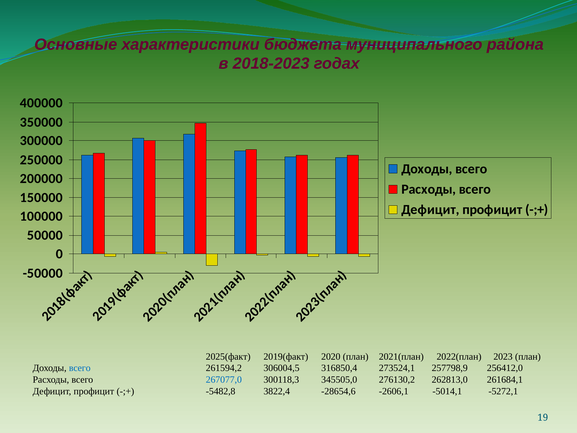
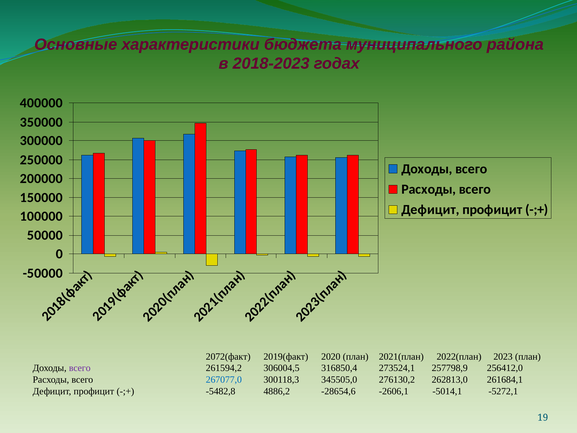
2025(факт: 2025(факт -> 2072(факт (228, 356)
всего colour: blue -> purple (80, 368)
3822,4: 3822,4 -> 4886,2 (277, 391)
